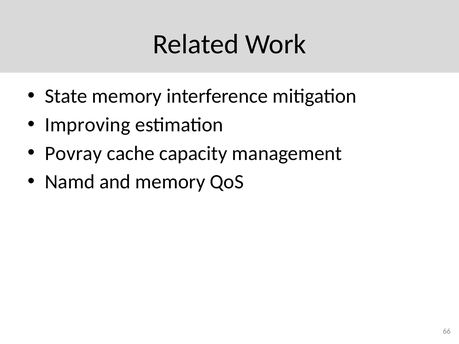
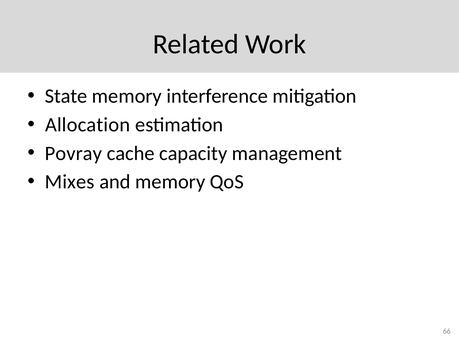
Improving: Improving -> Allocation (88, 125)
Namd: Namd -> Mixes (70, 182)
